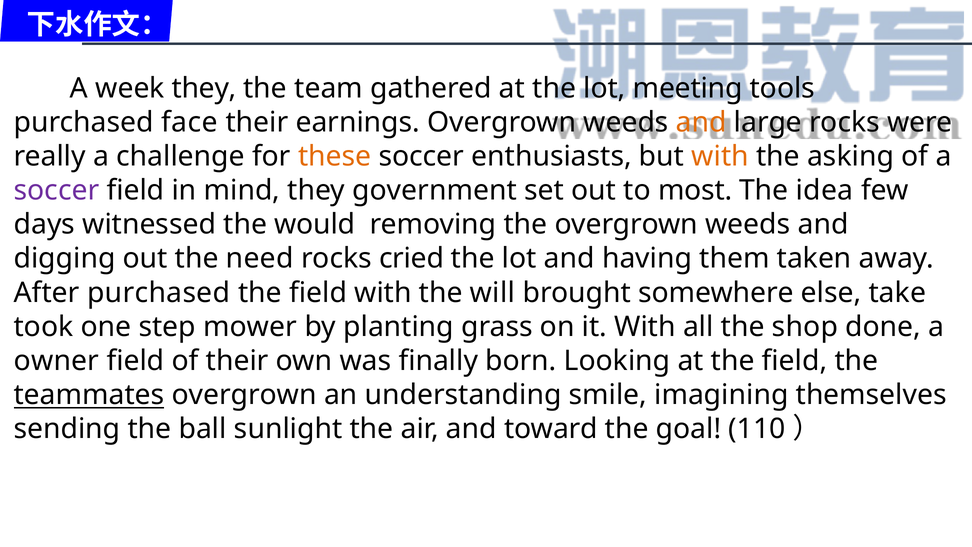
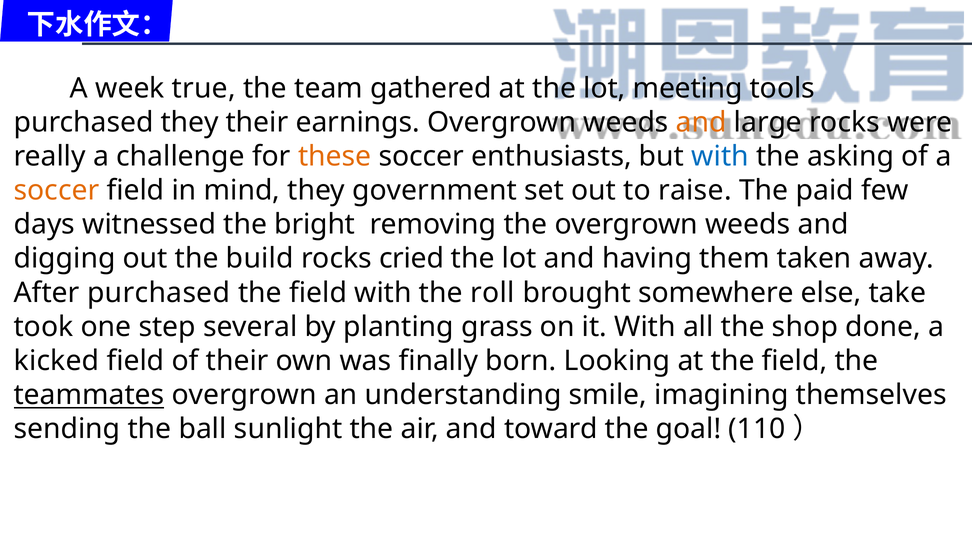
week they: they -> true (204, 88)
purchased face: face -> they (190, 122)
with colour: orange -> blue (720, 156)
soccer colour: purple -> orange (57, 190)
most: most -> raise (695, 190)
idea: idea -> paid (825, 190)
would: would -> bright (315, 224)
need: need -> build (260, 259)
will: will -> roll (492, 293)
mower: mower -> several (250, 327)
owner: owner -> kicked (56, 361)
